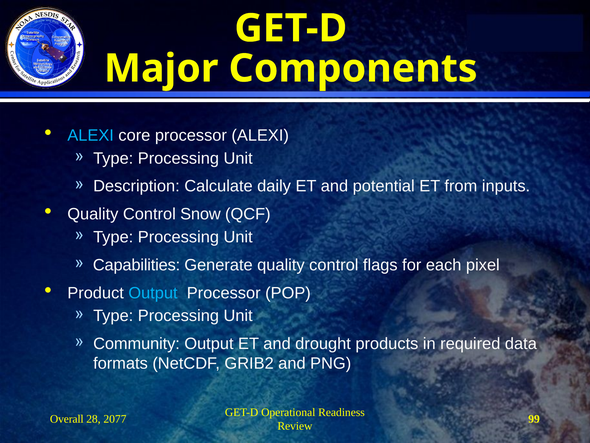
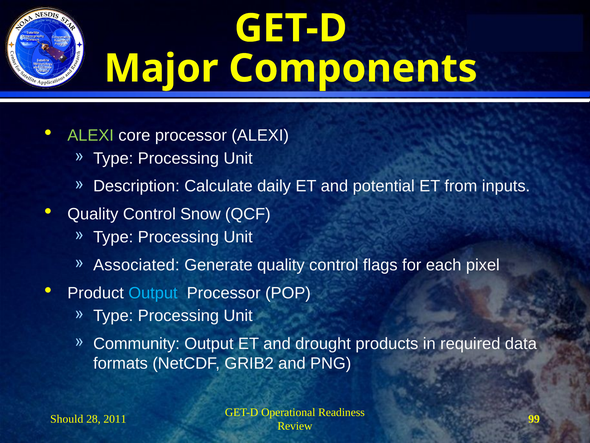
ALEXI colour: light blue -> light green (91, 135)
Capabilities: Capabilities -> Associated (136, 265)
Overall: Overall -> Should (67, 419)
2077: 2077 -> 2011 (115, 419)
